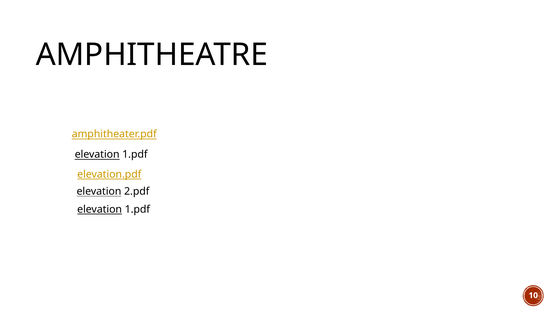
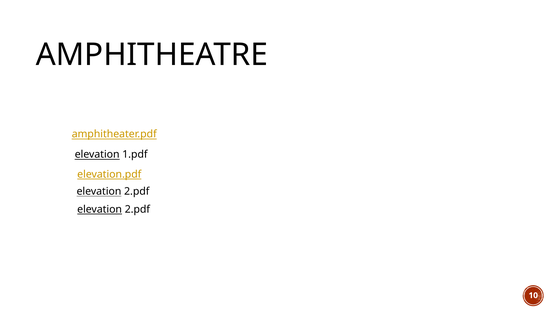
1.pdf: 1.pdf -> 2.pdf (137, 210)
